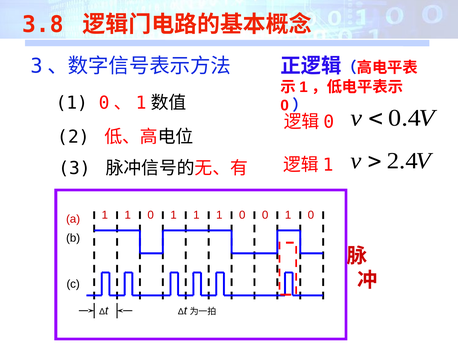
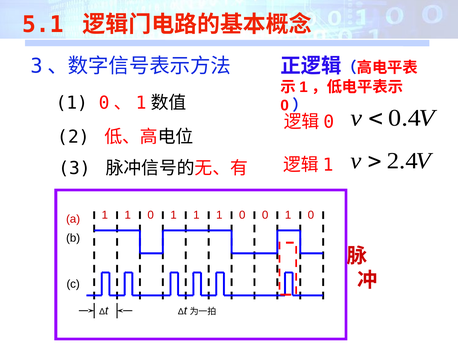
3.8: 3.8 -> 5.1 (43, 25)
